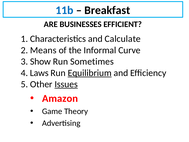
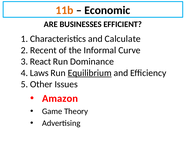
11b colour: blue -> orange (65, 10)
Breakfast: Breakfast -> Economic (107, 10)
Means: Means -> Recent (43, 50)
Show: Show -> React (40, 61)
Sometimes: Sometimes -> Dominance (92, 61)
Issues underline: present -> none (66, 84)
